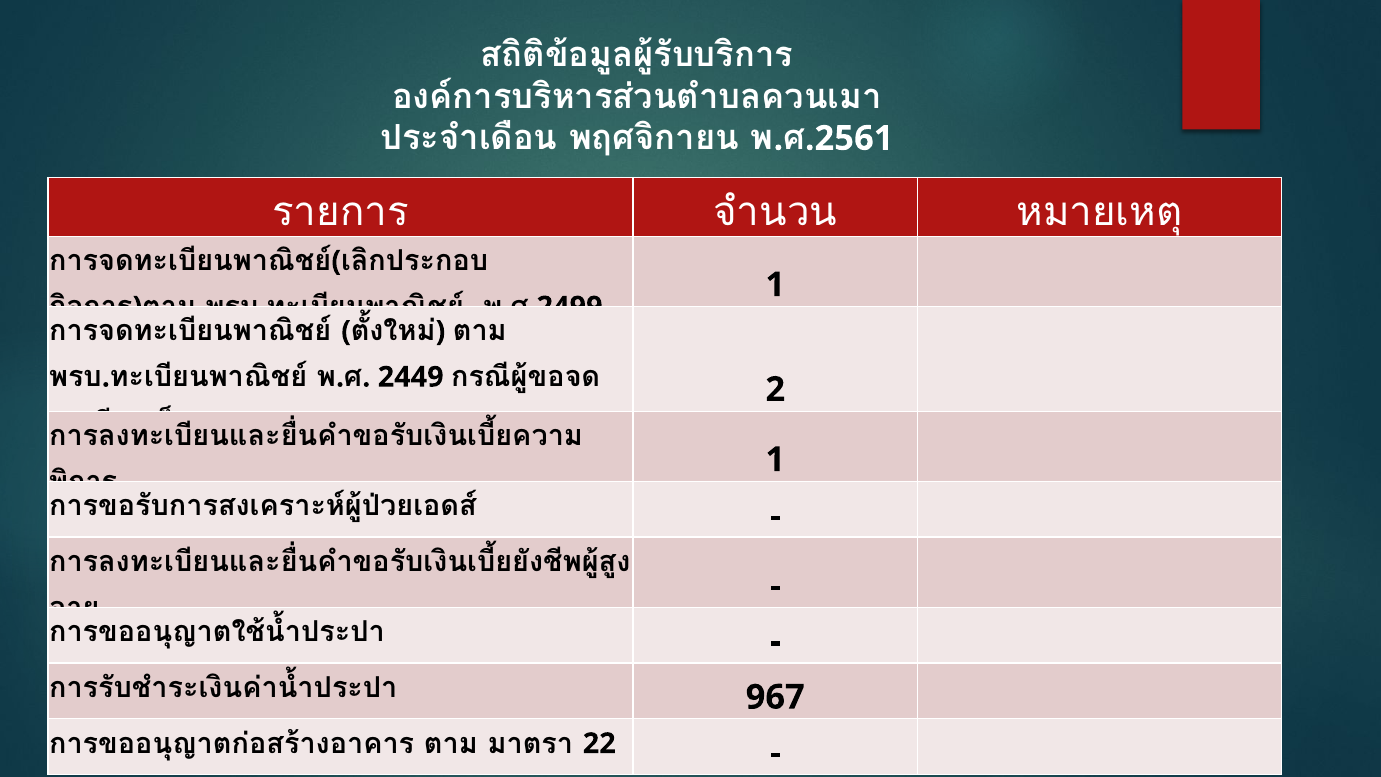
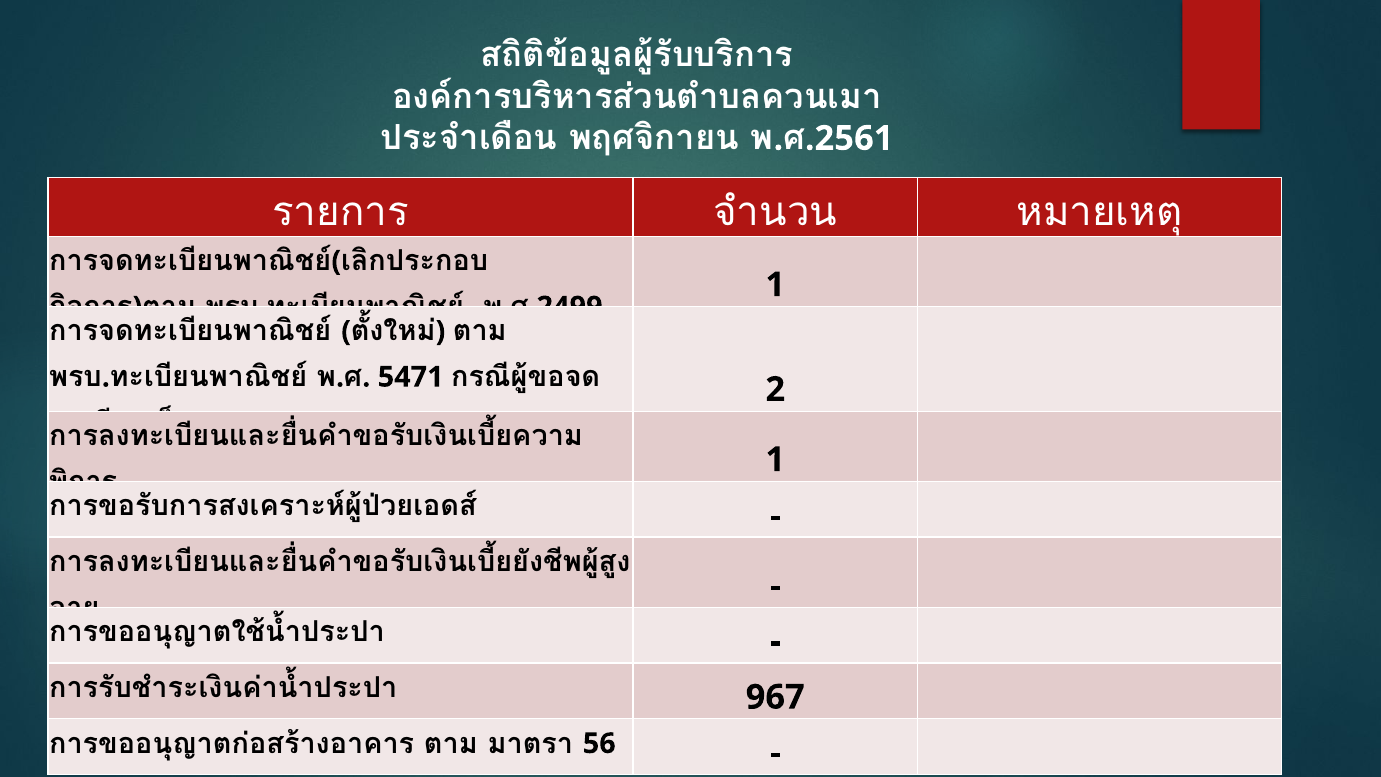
2449: 2449 -> 5471 (411, 377)
22: 22 -> 56 (599, 743)
